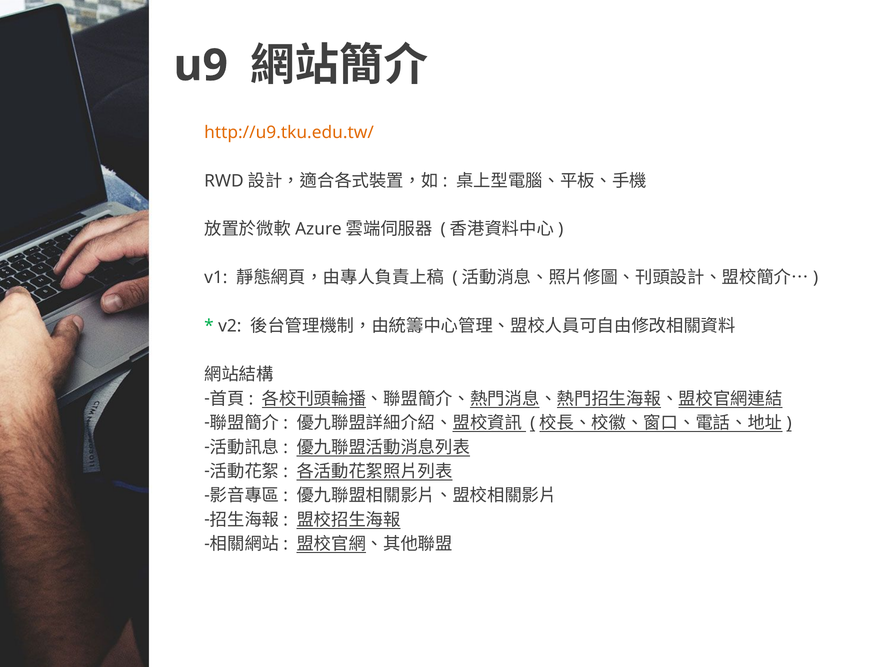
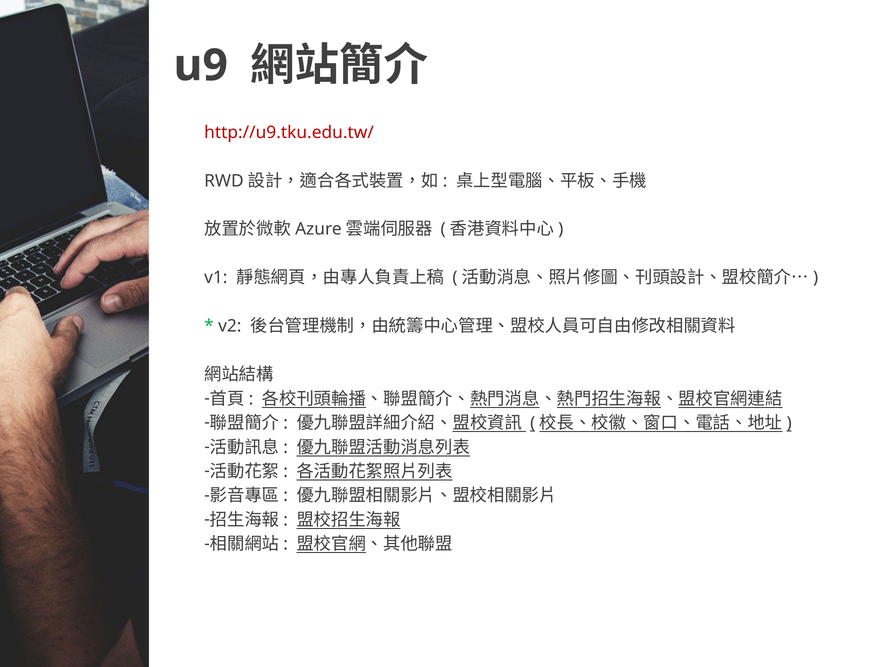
http://u9.tku.edu.tw/ colour: orange -> red (289, 132)
